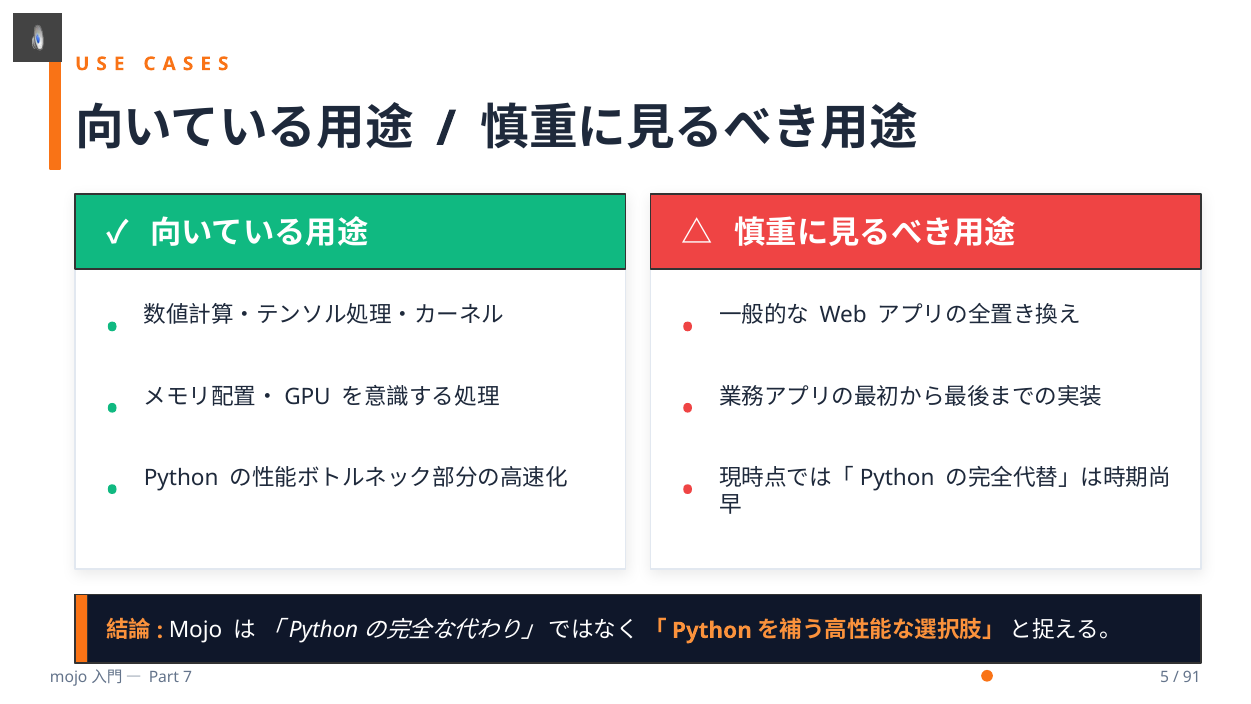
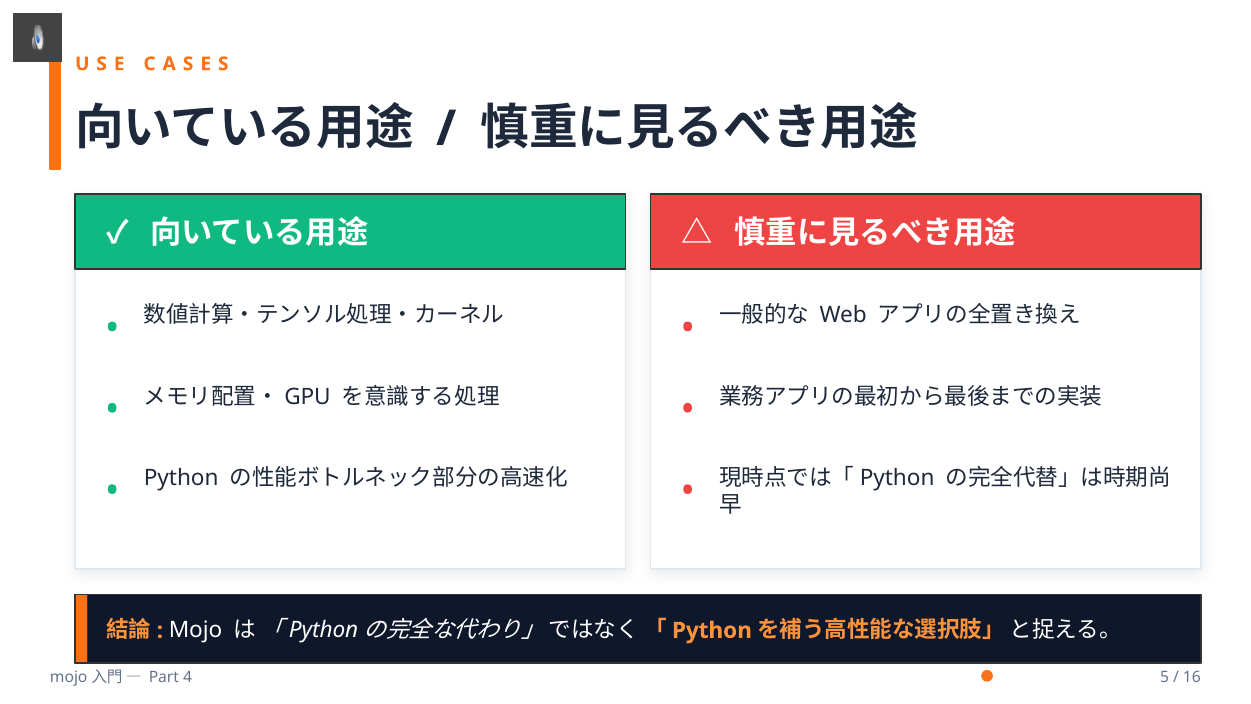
7: 7 -> 4 (187, 677)
91: 91 -> 16 (1192, 677)
